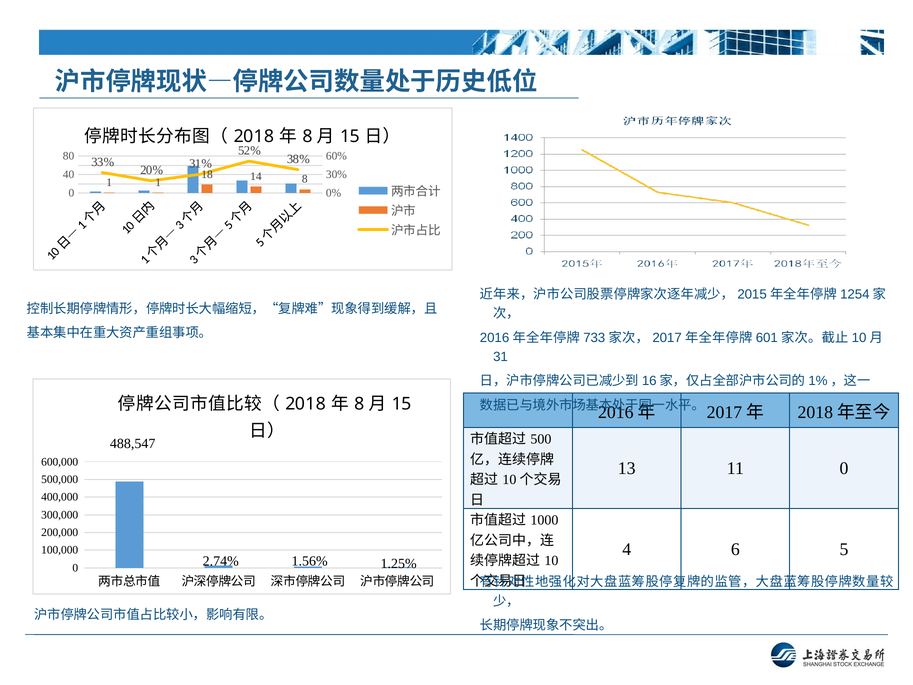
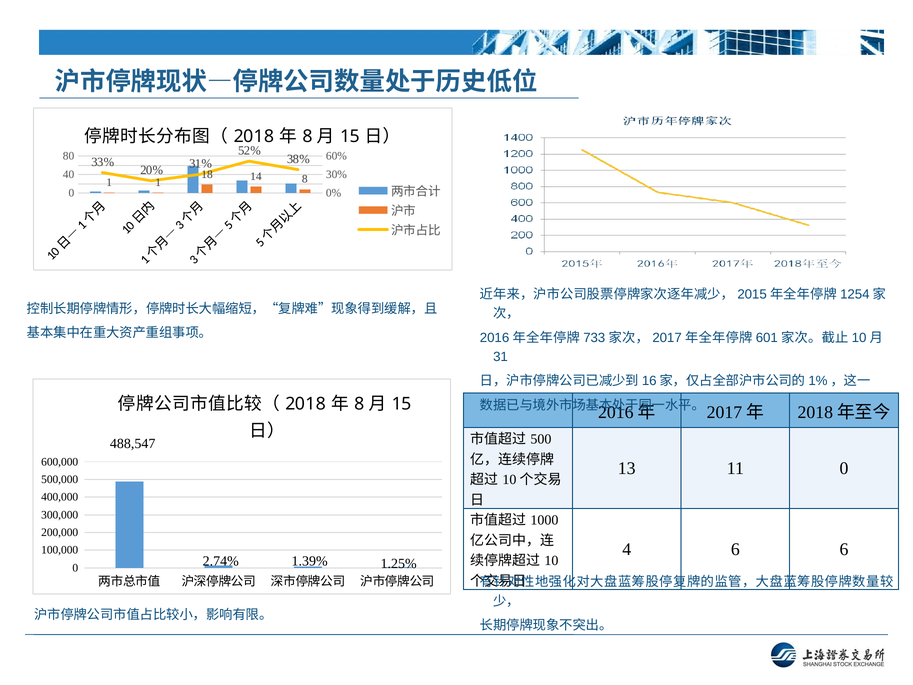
6 5: 5 -> 6 (844, 549)
1.56%: 1.56% -> 1.39% (310, 561)
